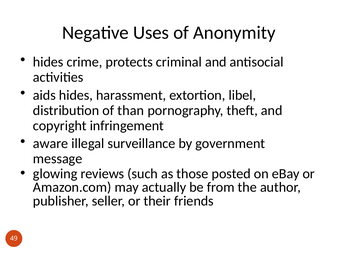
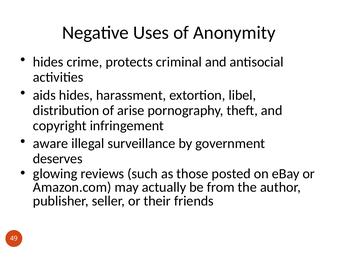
than: than -> arise (131, 110)
message: message -> deserves (58, 158)
